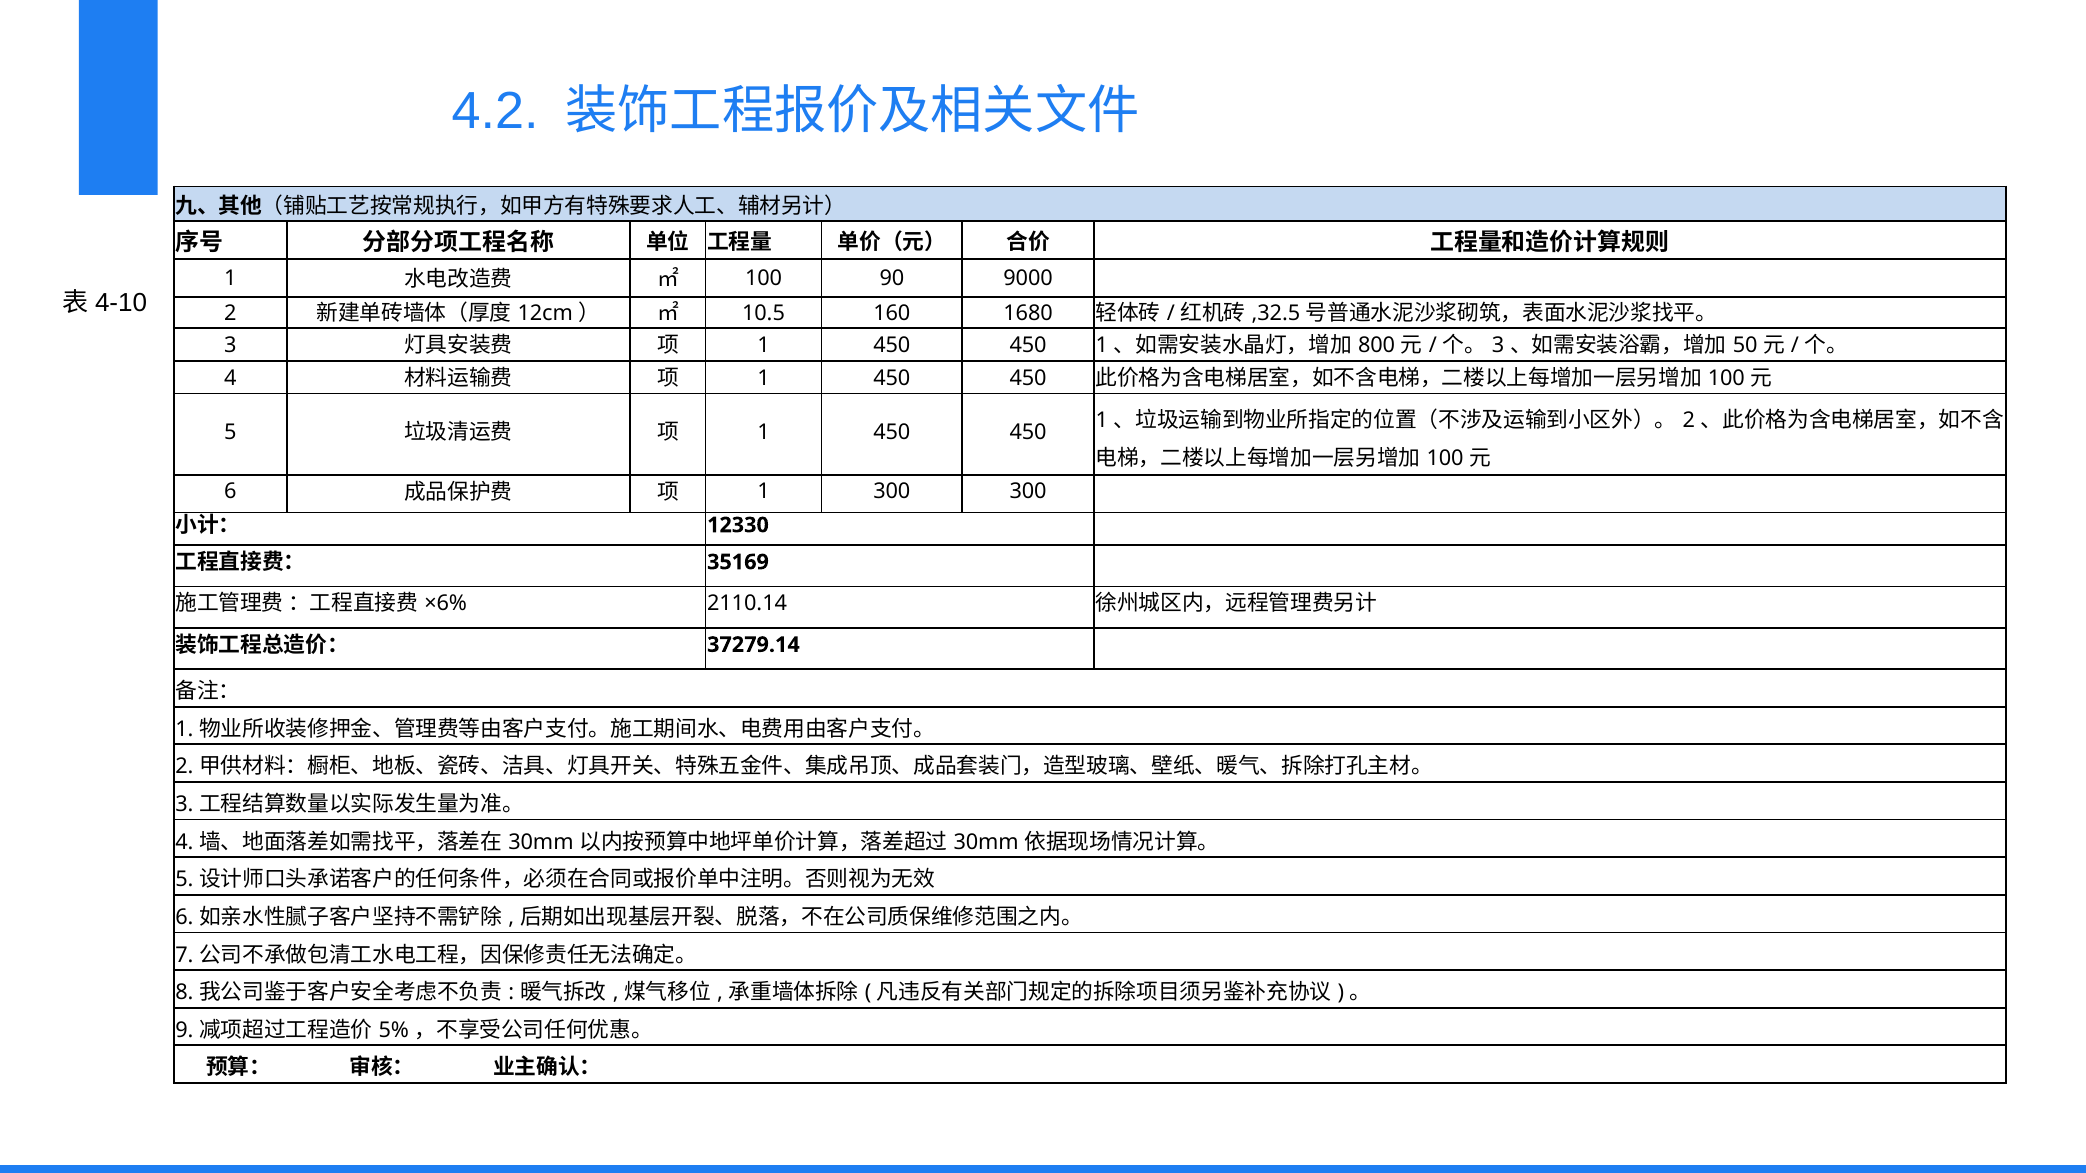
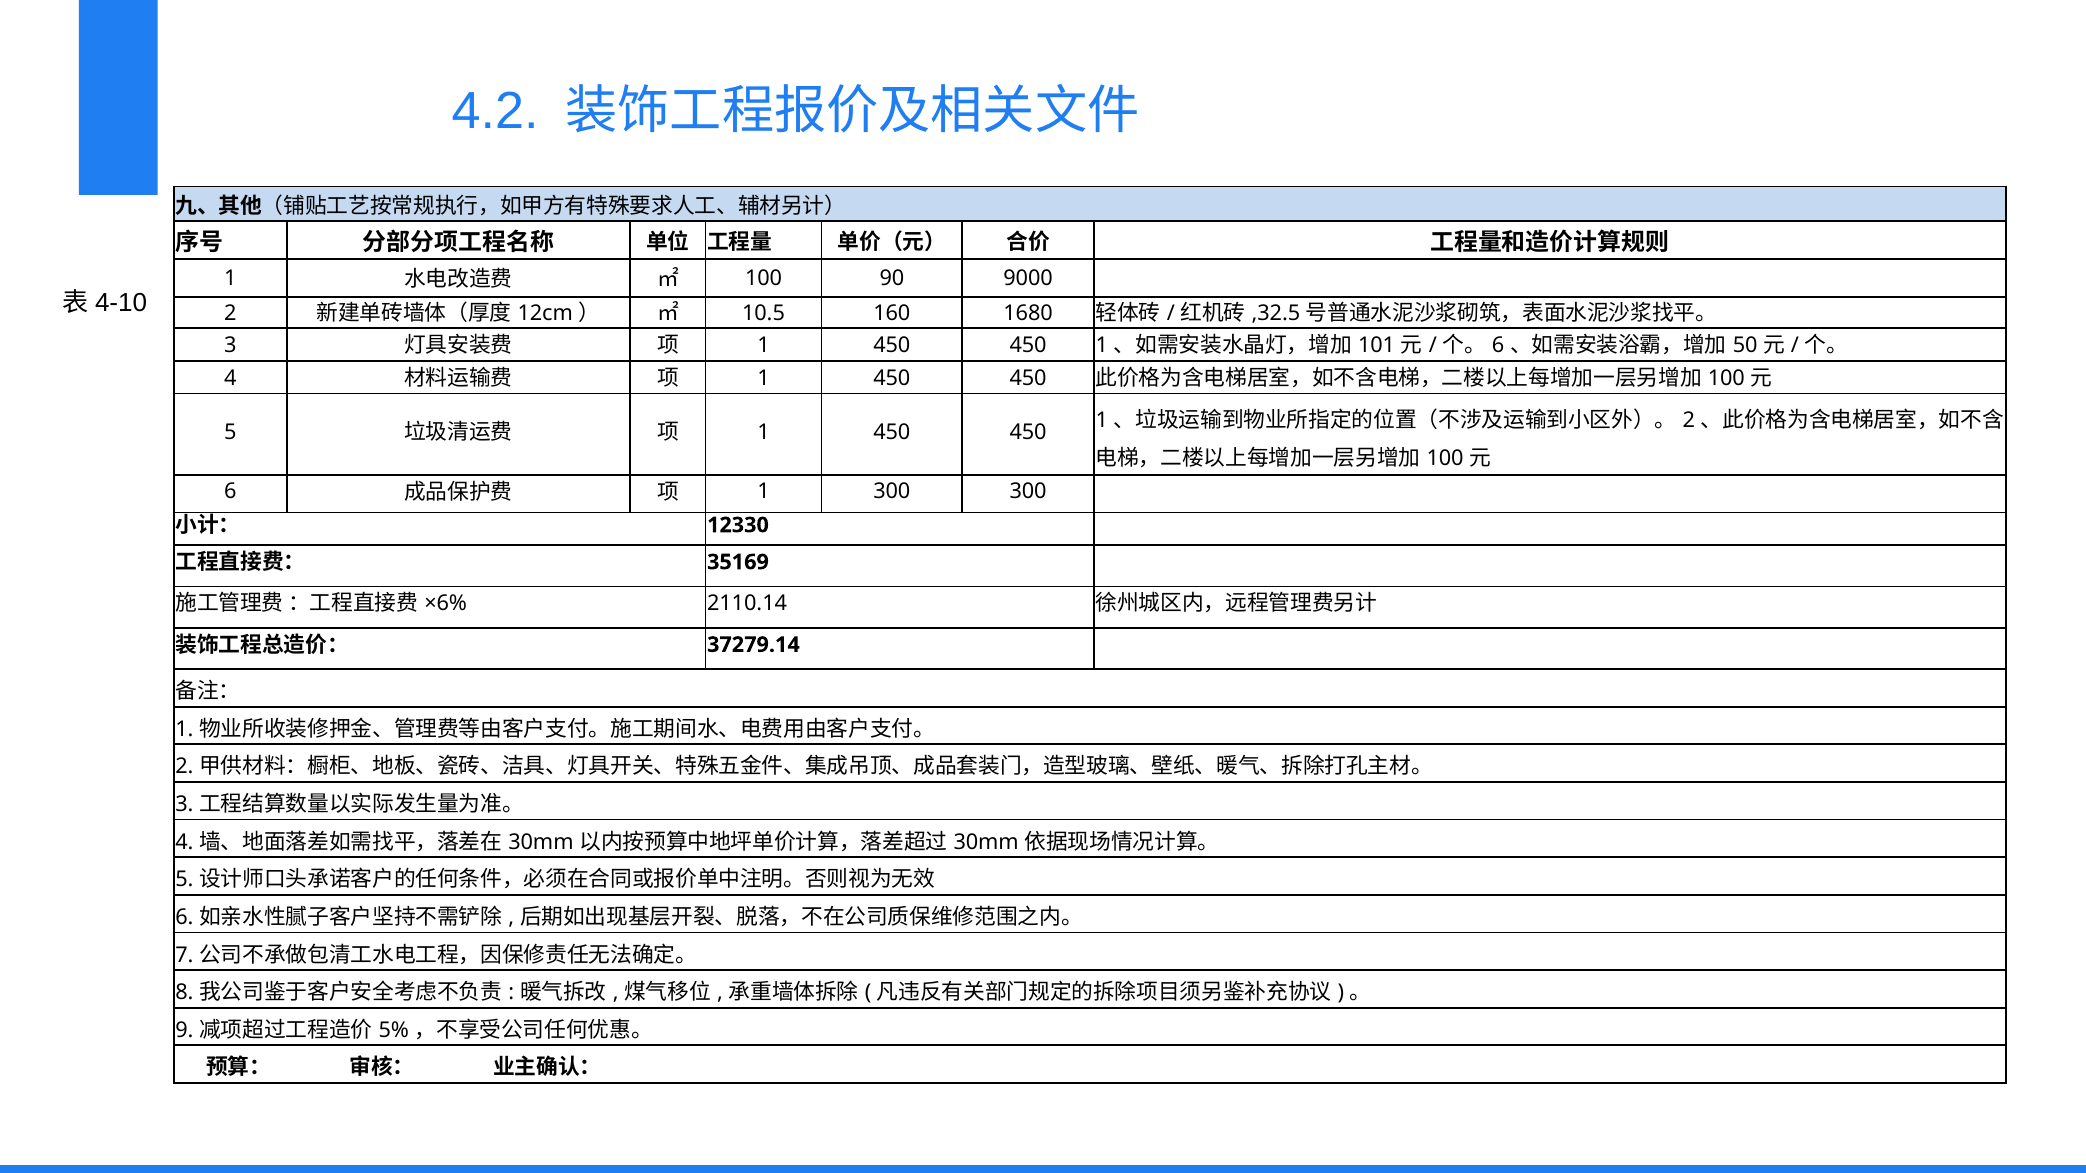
800: 800 -> 101 (1377, 346)
3: 3 -> 6 (1498, 346)
